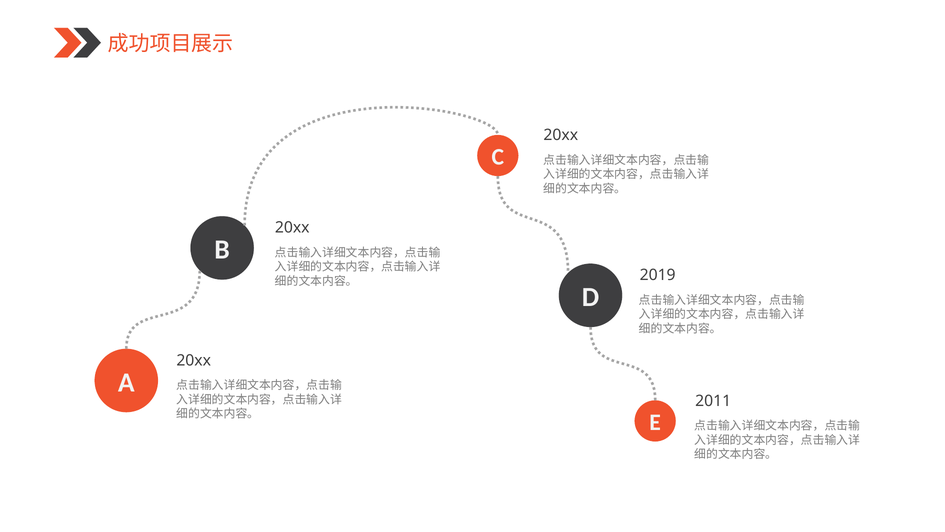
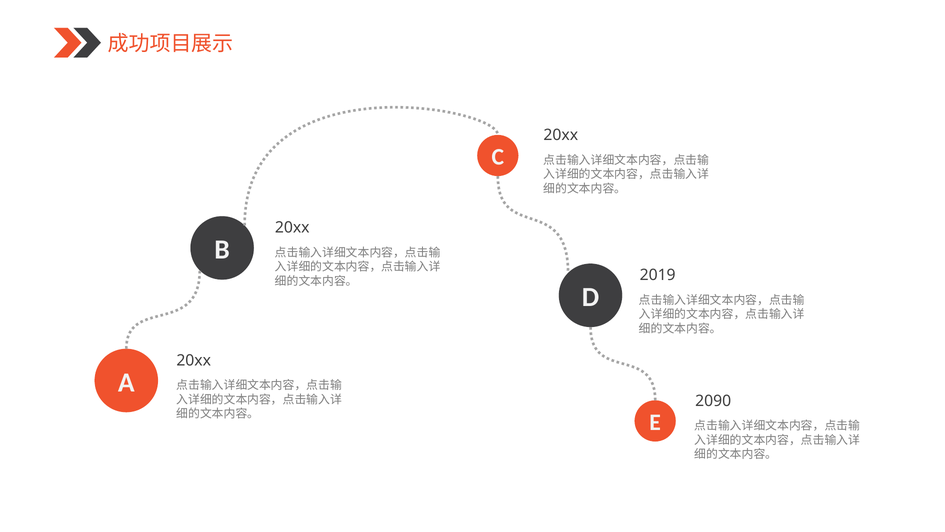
2011: 2011 -> 2090 (713, 401)
